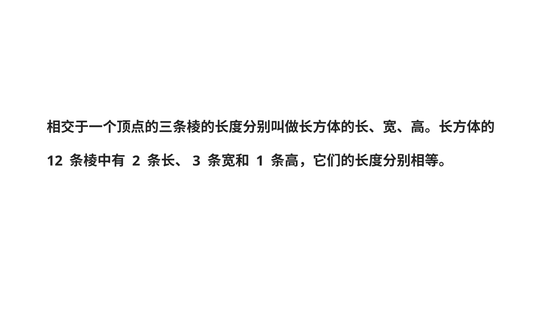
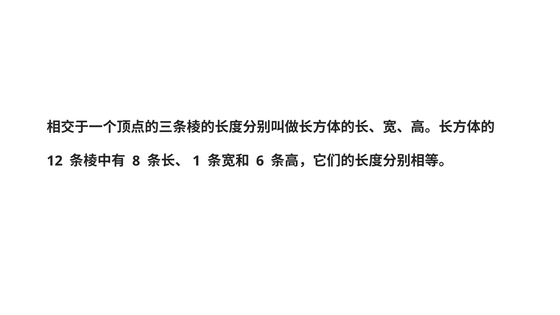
2: 2 -> 8 (136, 161)
3: 3 -> 1 (196, 161)
1: 1 -> 6 (260, 161)
